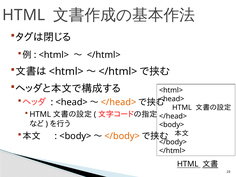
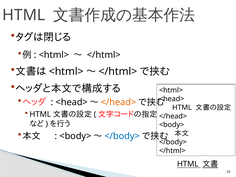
</body> colour: orange -> blue (122, 136)
